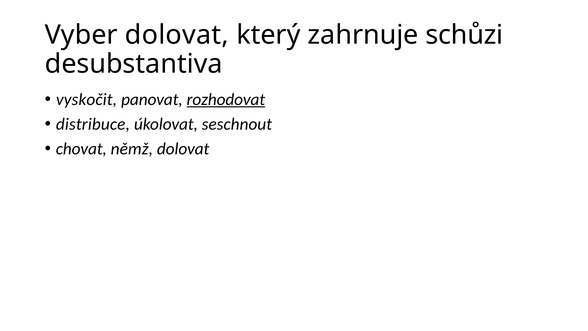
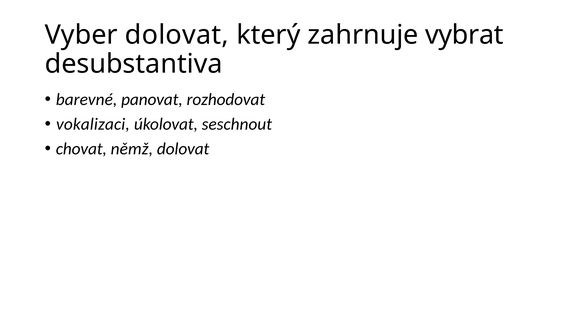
schůzi: schůzi -> vybrat (464, 35)
vyskočit: vyskočit -> barevné (87, 99)
rozhodovat underline: present -> none (226, 99)
distribuce: distribuce -> vokalizaci (93, 124)
